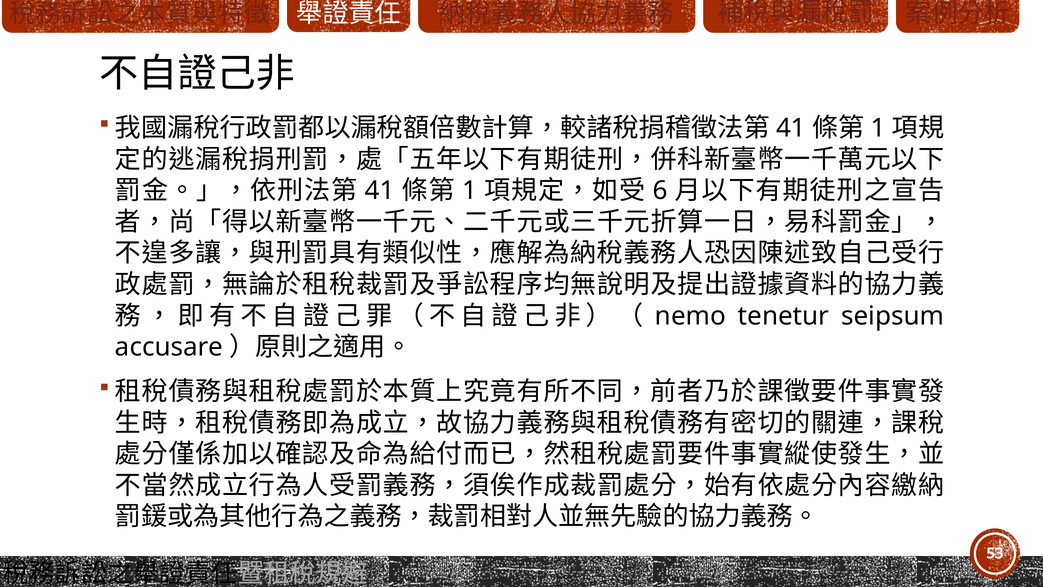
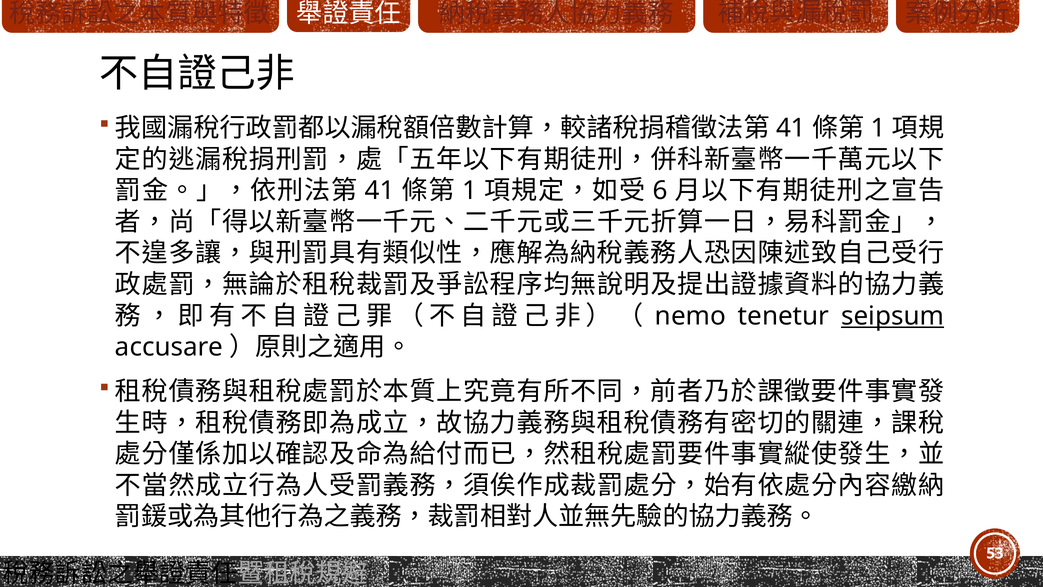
seipsum underline: none -> present (893, 316)
